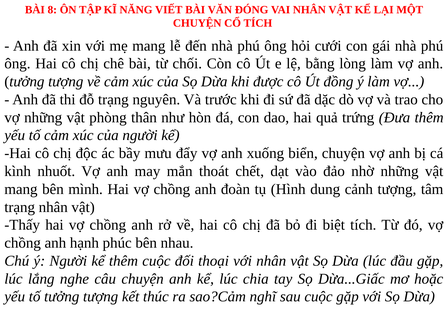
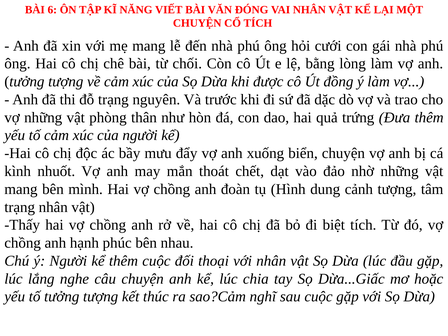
8: 8 -> 6 (52, 10)
